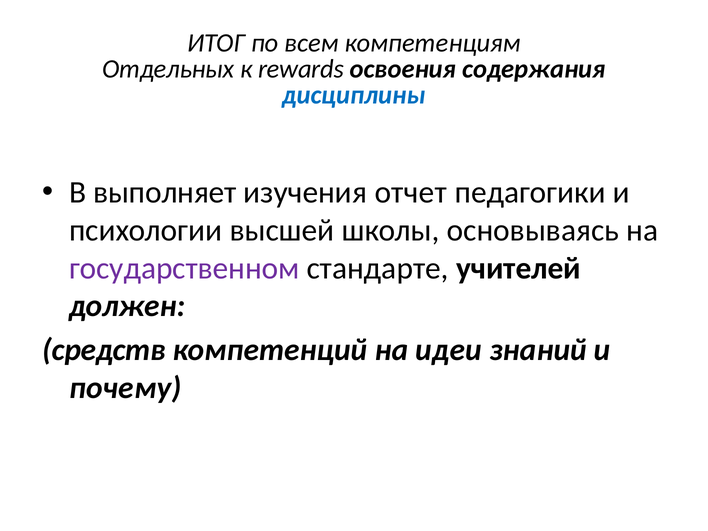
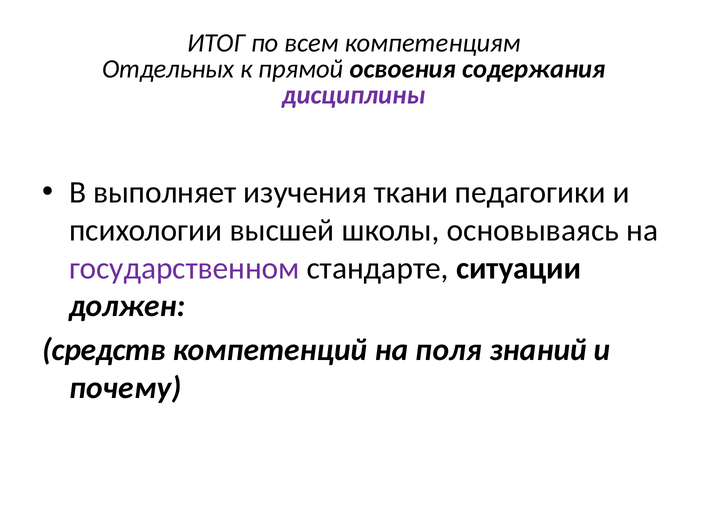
rewards: rewards -> прямой (301, 69)
дисциплины colour: blue -> purple (354, 95)
отчет: отчет -> ткани (411, 193)
учителей: учителей -> ситуации (519, 268)
идеи: идеи -> поля (449, 350)
